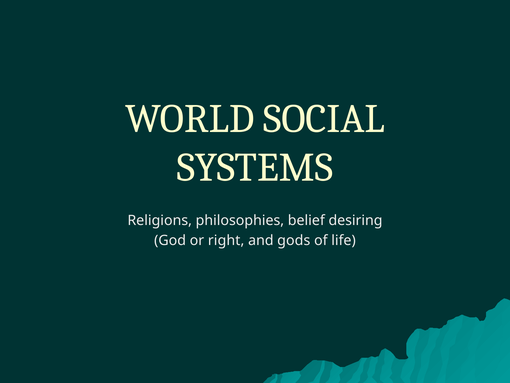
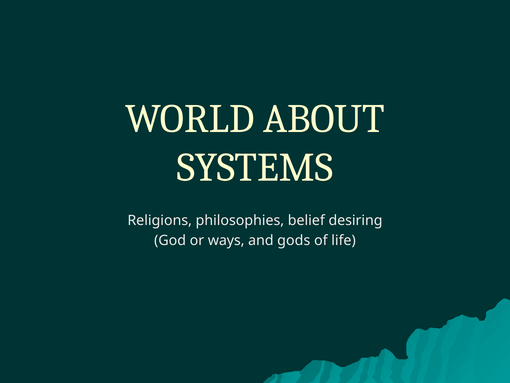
SOCIAL: SOCIAL -> ABOUT (324, 119)
right: right -> ways (226, 240)
